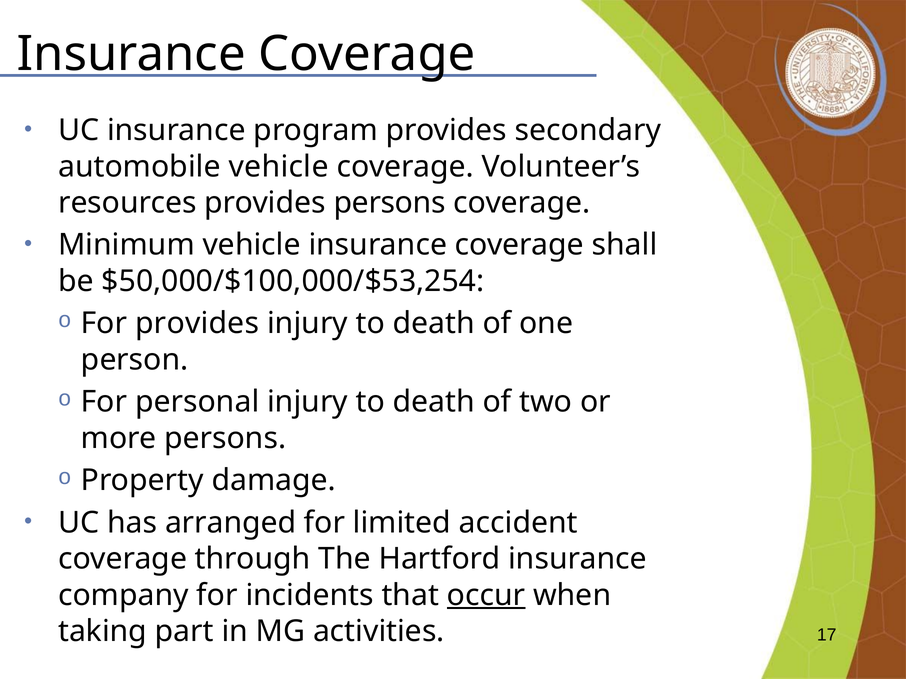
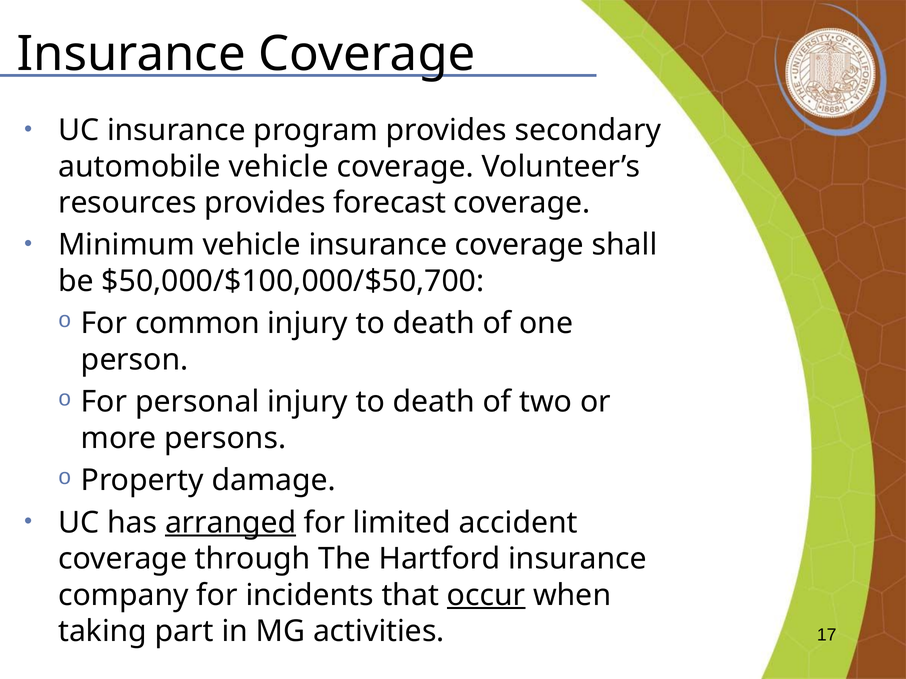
provides persons: persons -> forecast (390, 203)
$50,000/$100,000/$53,254: $50,000/$100,000/$53,254 -> $50,000/$100,000/$50,700 (293, 281)
For provides: provides -> common (197, 324)
arranged underline: none -> present (231, 523)
